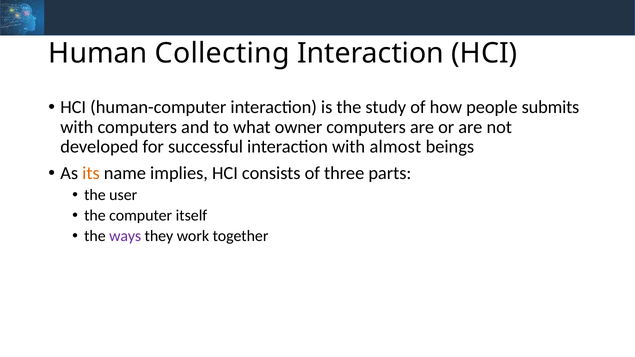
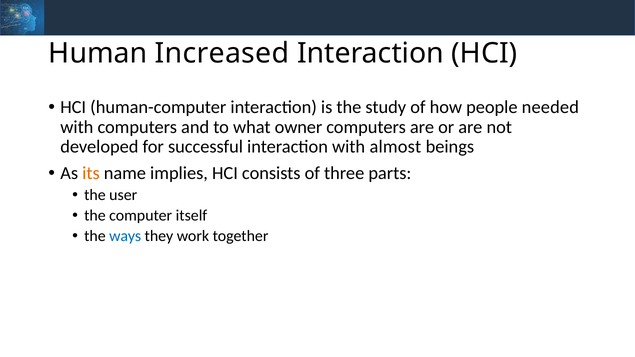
Collecting: Collecting -> Increased (222, 53)
submits: submits -> needed (550, 107)
ways colour: purple -> blue (125, 236)
